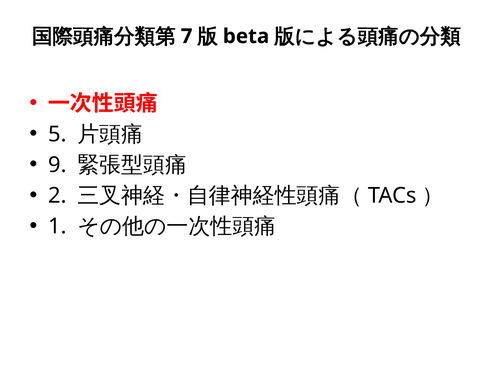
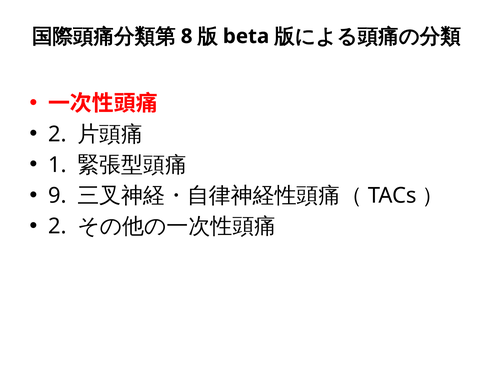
7: 7 -> 8 (187, 36)
5: 5 -> 2 (57, 134)
9: 9 -> 1 (57, 165)
2: 2 -> 9 (57, 195)
1: 1 -> 2 (57, 226)
